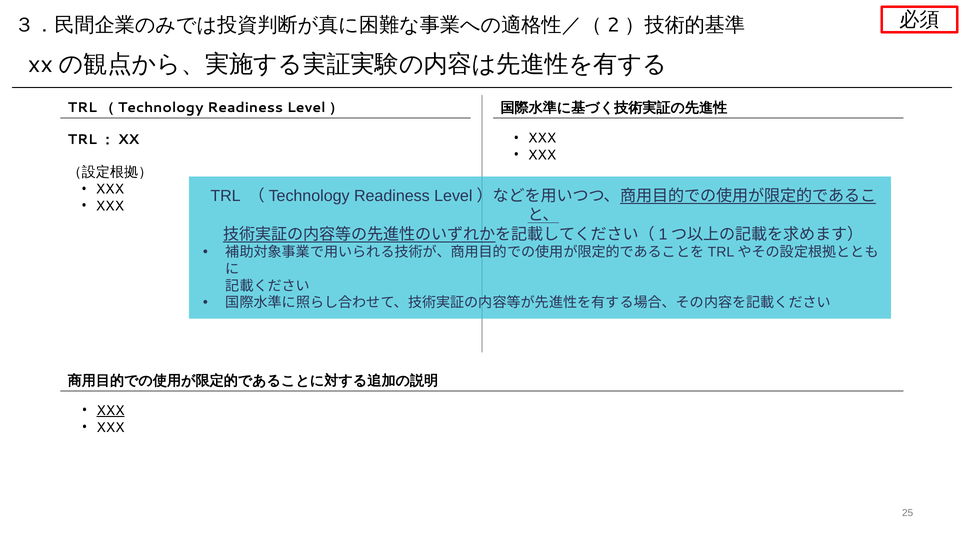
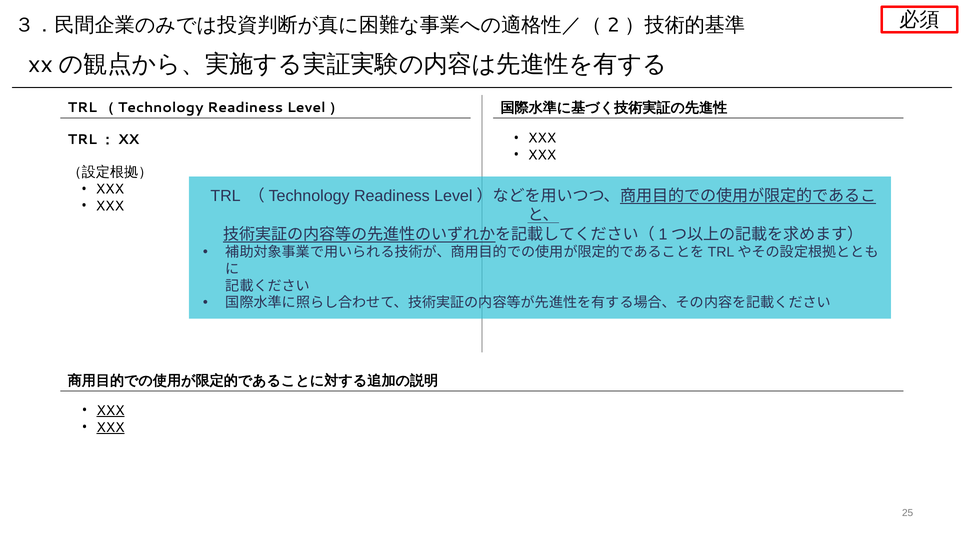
XXX underline: none -> present (110, 428)
